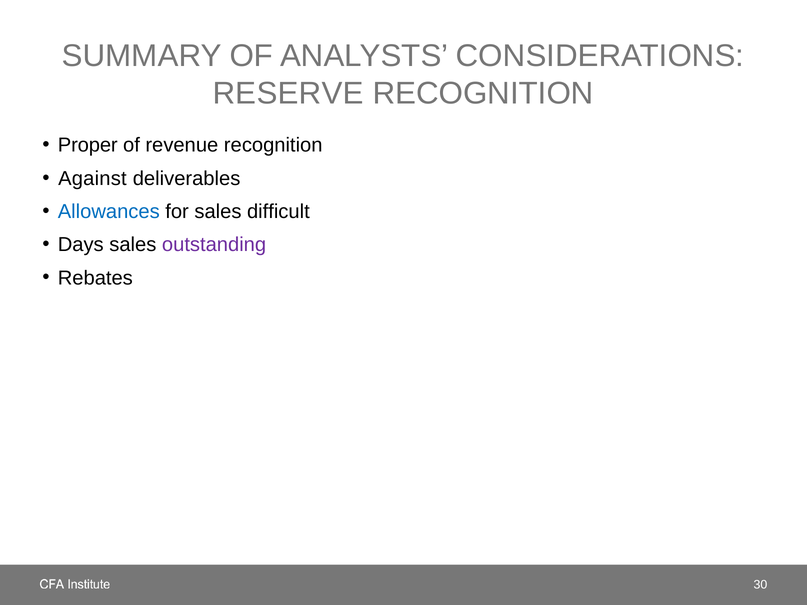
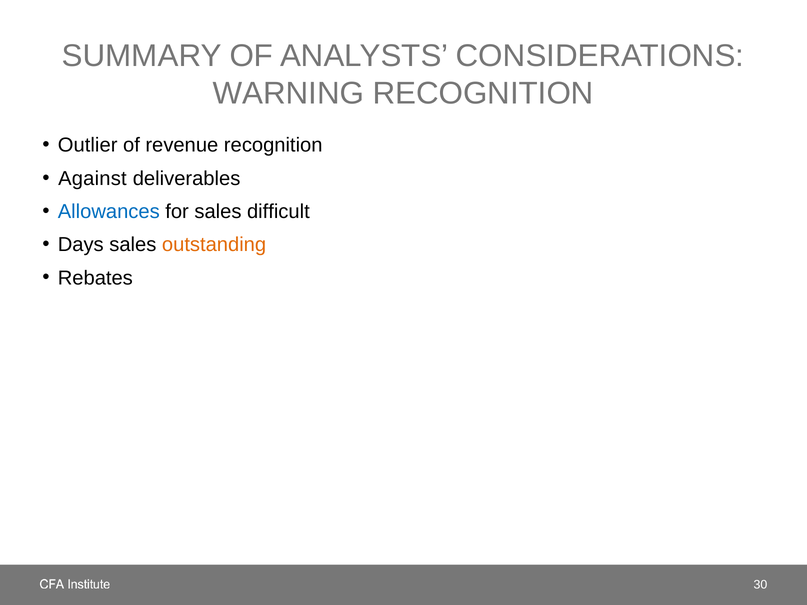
RESERVE: RESERVE -> WARNING (288, 94)
Proper: Proper -> Outlier (88, 145)
outstanding colour: purple -> orange (214, 245)
